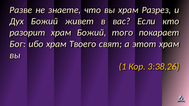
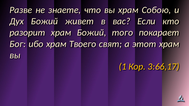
Разрез: Разрез -> Собою (156, 10)
3:38,26: 3:38,26 -> 3:66,17 (164, 67)
